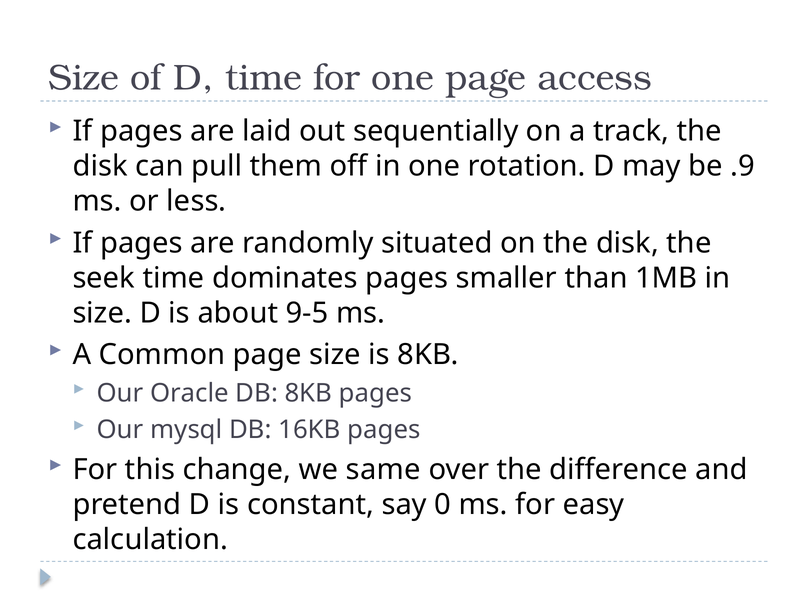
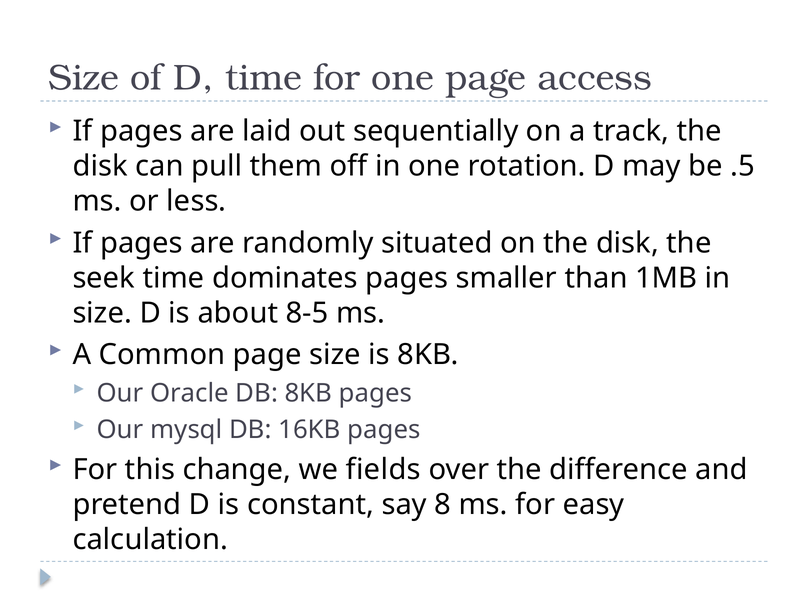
.9: .9 -> .5 (743, 166)
9-5: 9-5 -> 8-5 (307, 313)
same: same -> fields (383, 470)
0: 0 -> 8 (443, 505)
